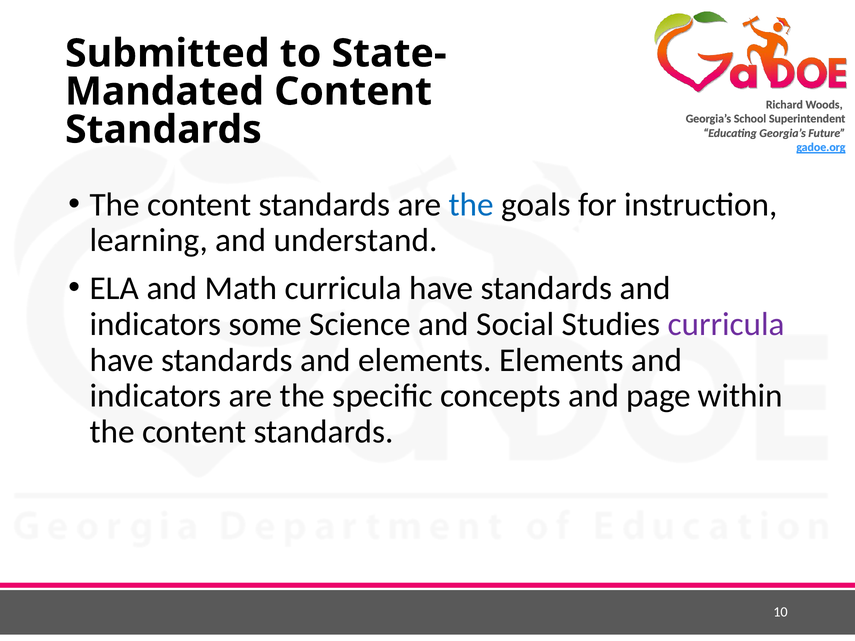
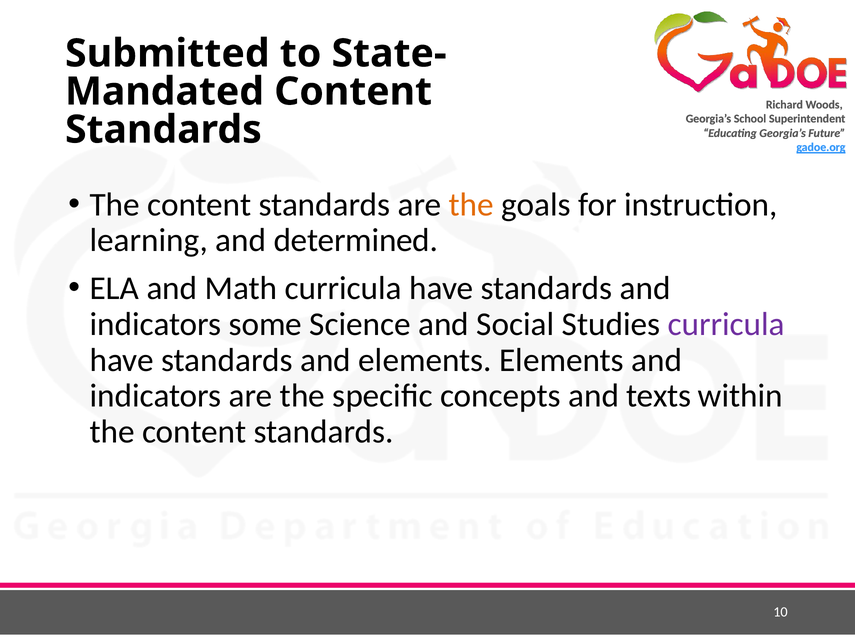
the colour: blue -> orange (471, 205)
understand: understand -> determined (356, 241)
page: page -> texts (659, 396)
